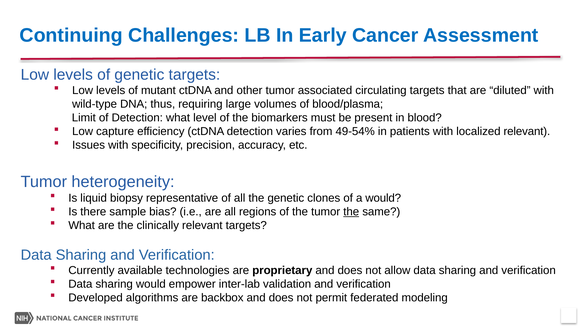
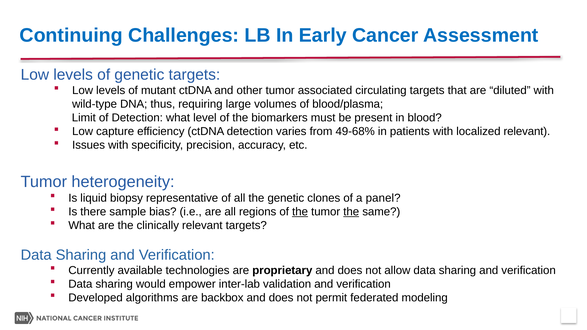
49-54%: 49-54% -> 49-68% (355, 132)
a would: would -> panel (383, 198)
the underline: none -> present (300, 212)
